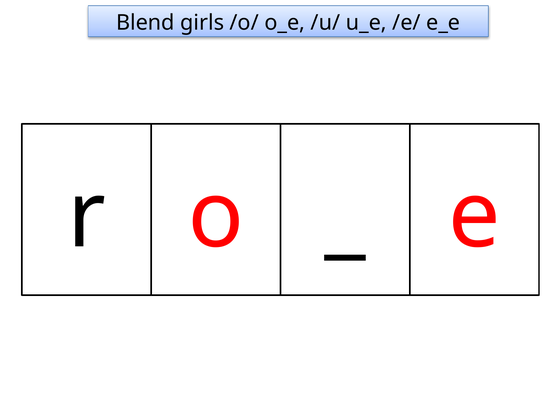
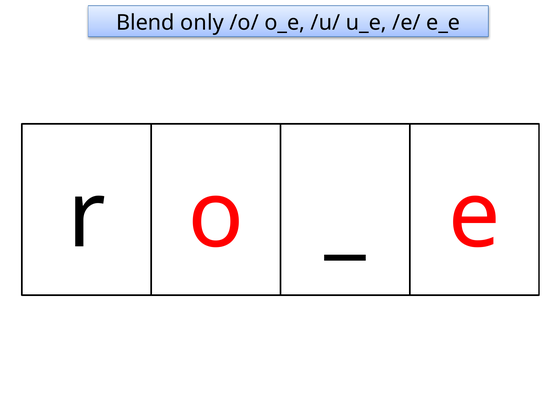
girls: girls -> only (202, 23)
